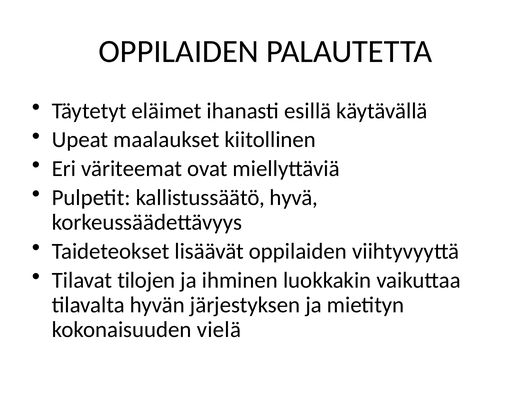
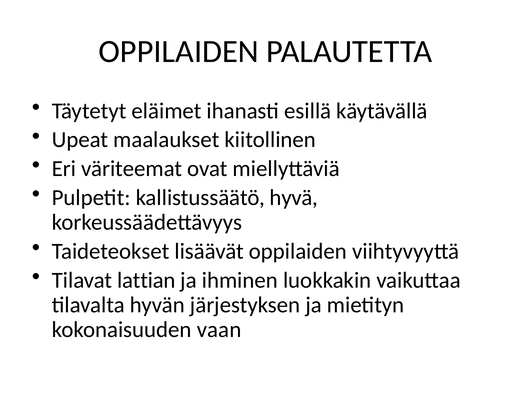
tilojen: tilojen -> lattian (146, 280)
vielä: vielä -> vaan (219, 330)
